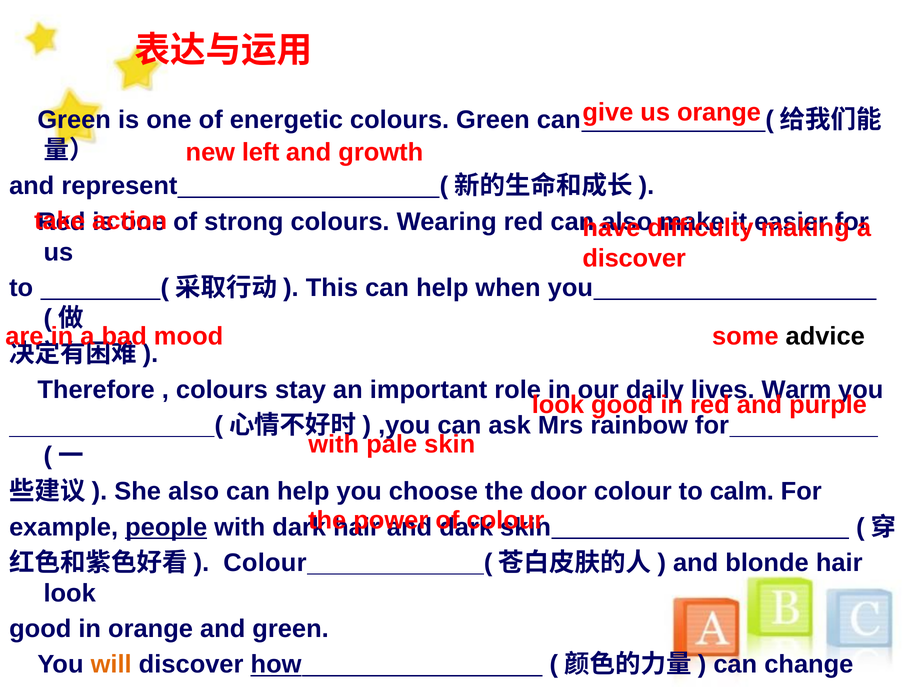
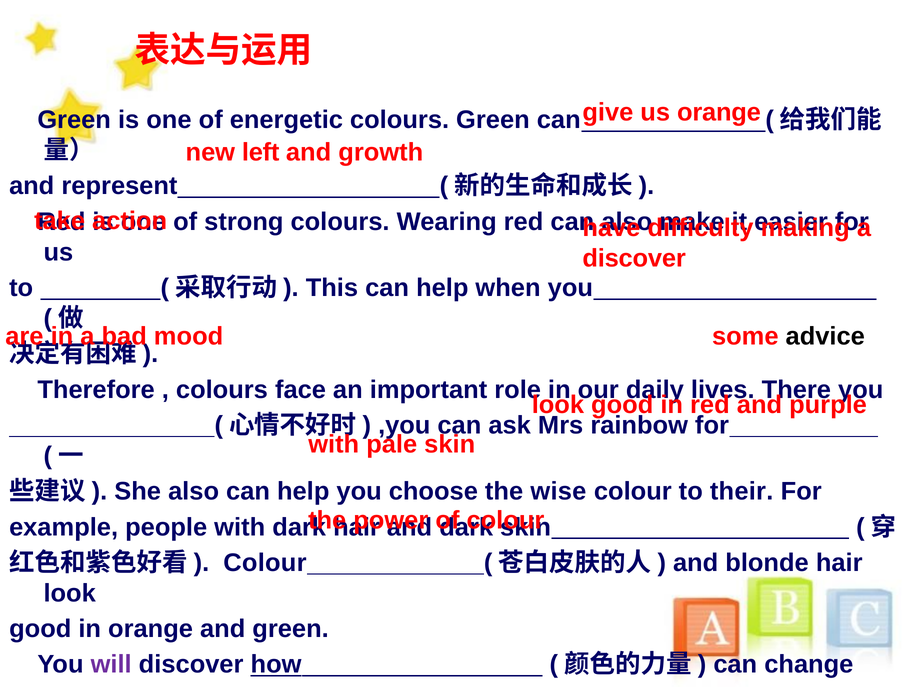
stay: stay -> face (301, 390)
Warm: Warm -> There (796, 390)
door: door -> wise (558, 492)
calm: calm -> their (742, 492)
people underline: present -> none (166, 527)
will colour: orange -> purple (111, 665)
